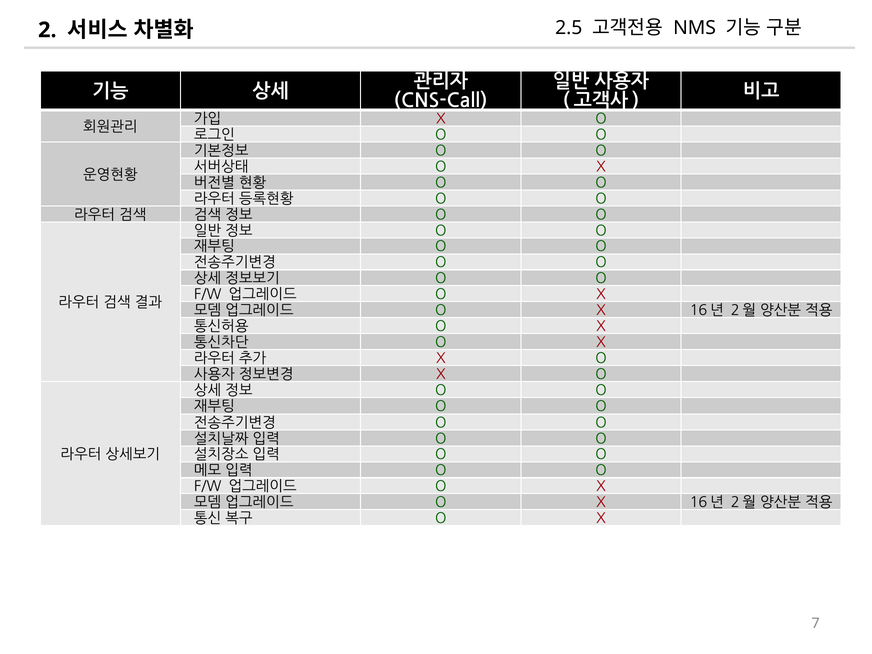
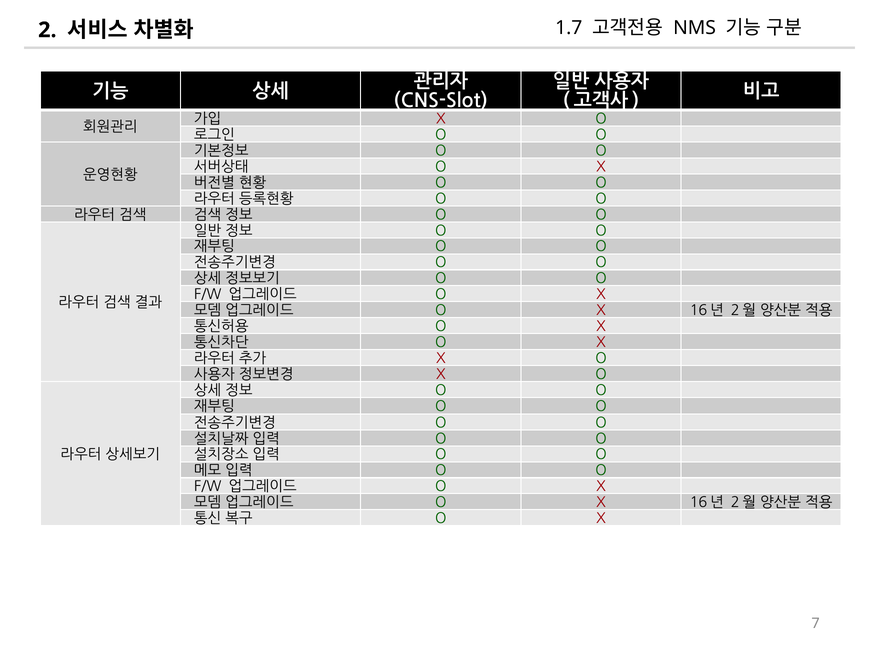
2.5: 2.5 -> 1.7 (569, 28)
CNS-Call: CNS-Call -> CNS-Slot (441, 101)
